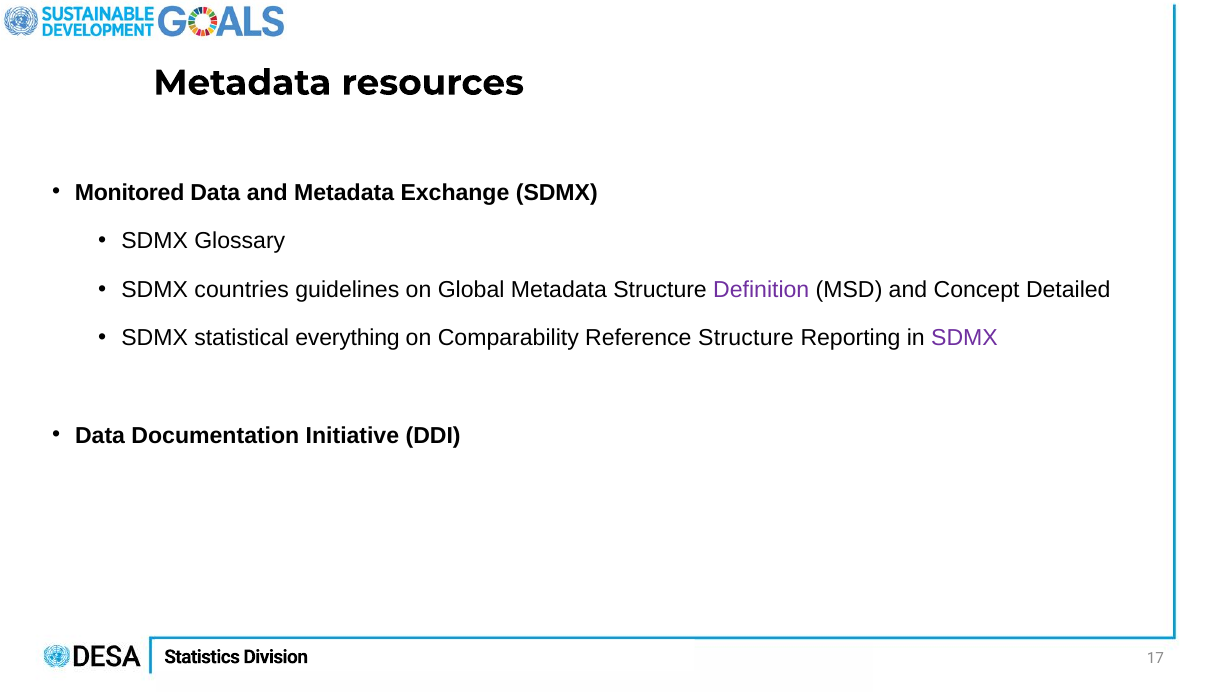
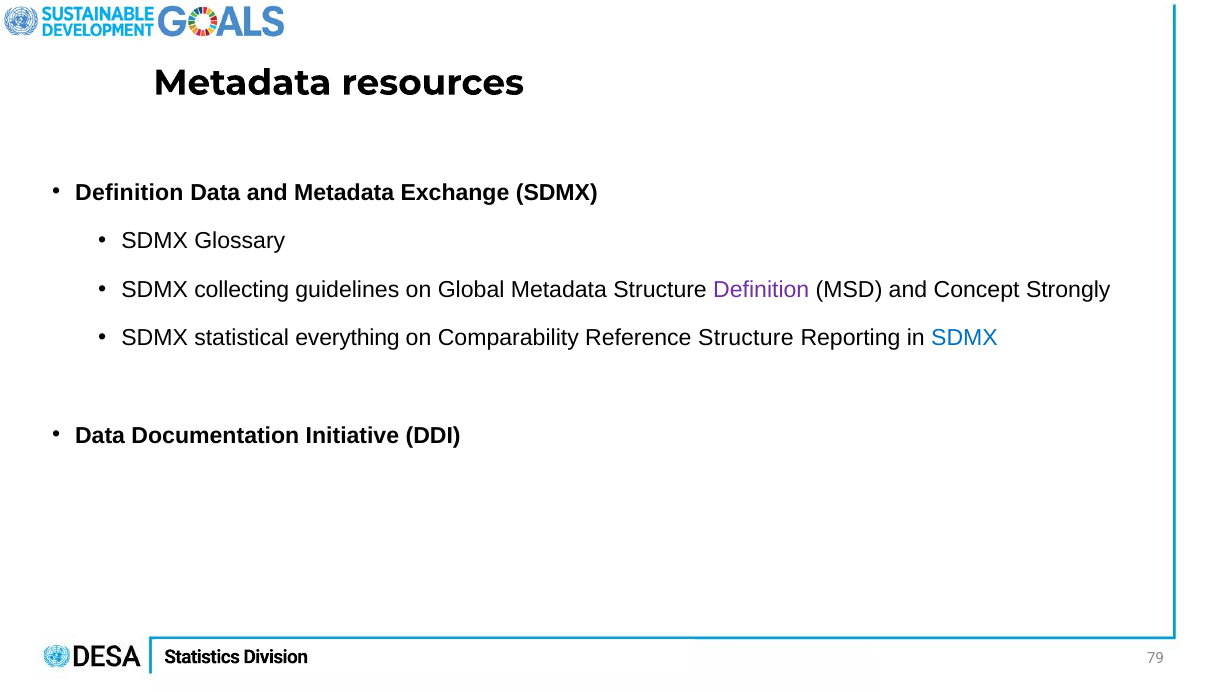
Monitored: Monitored -> Definition (129, 193)
countries: countries -> collecting (242, 290)
Detailed: Detailed -> Strongly (1068, 290)
SDMX colour: purple -> blue (964, 338)
17: 17 -> 79 (1155, 659)
